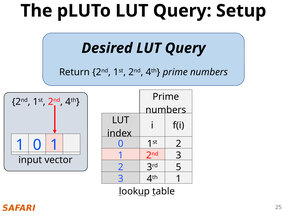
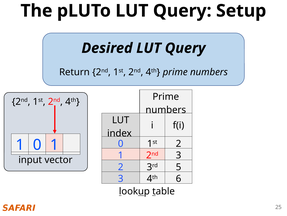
4th 1: 1 -> 6 (178, 178)
